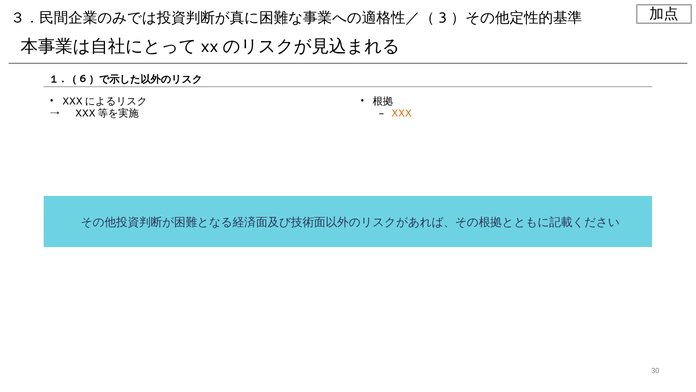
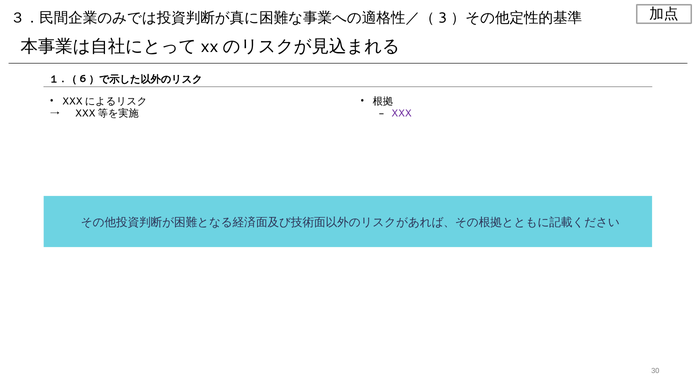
XXX colour: orange -> purple (401, 113)
